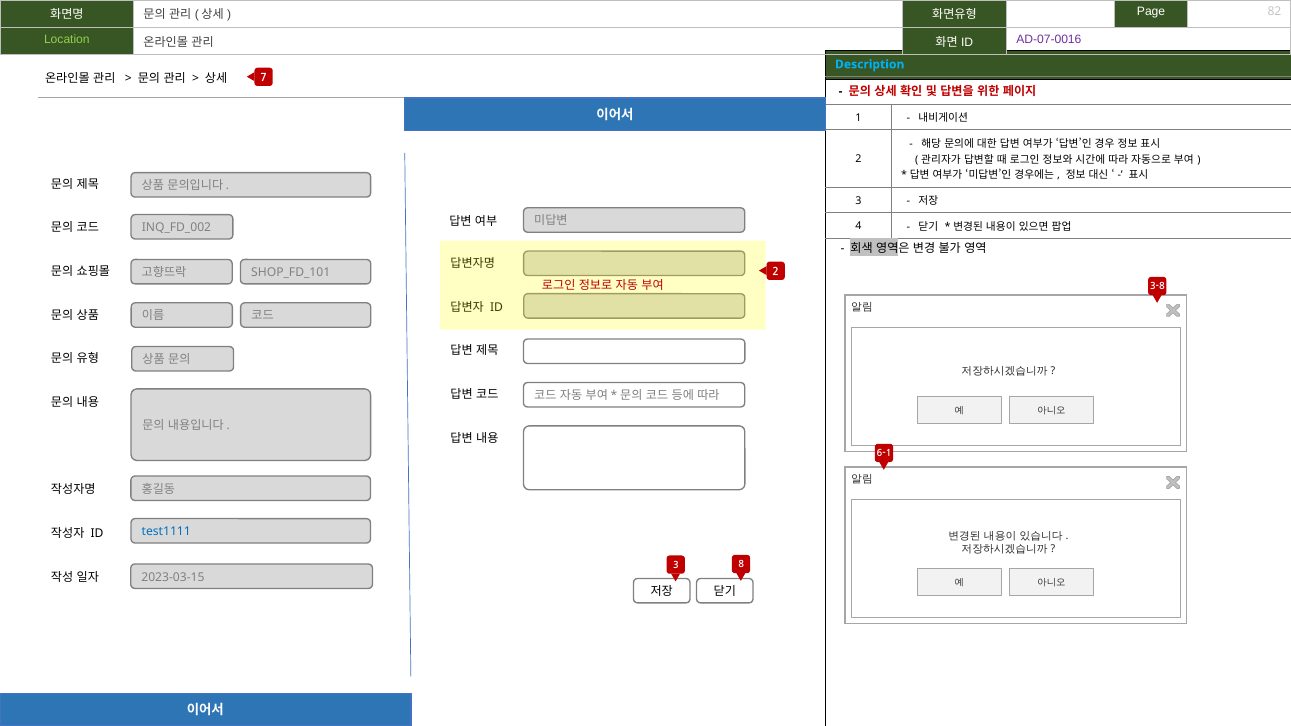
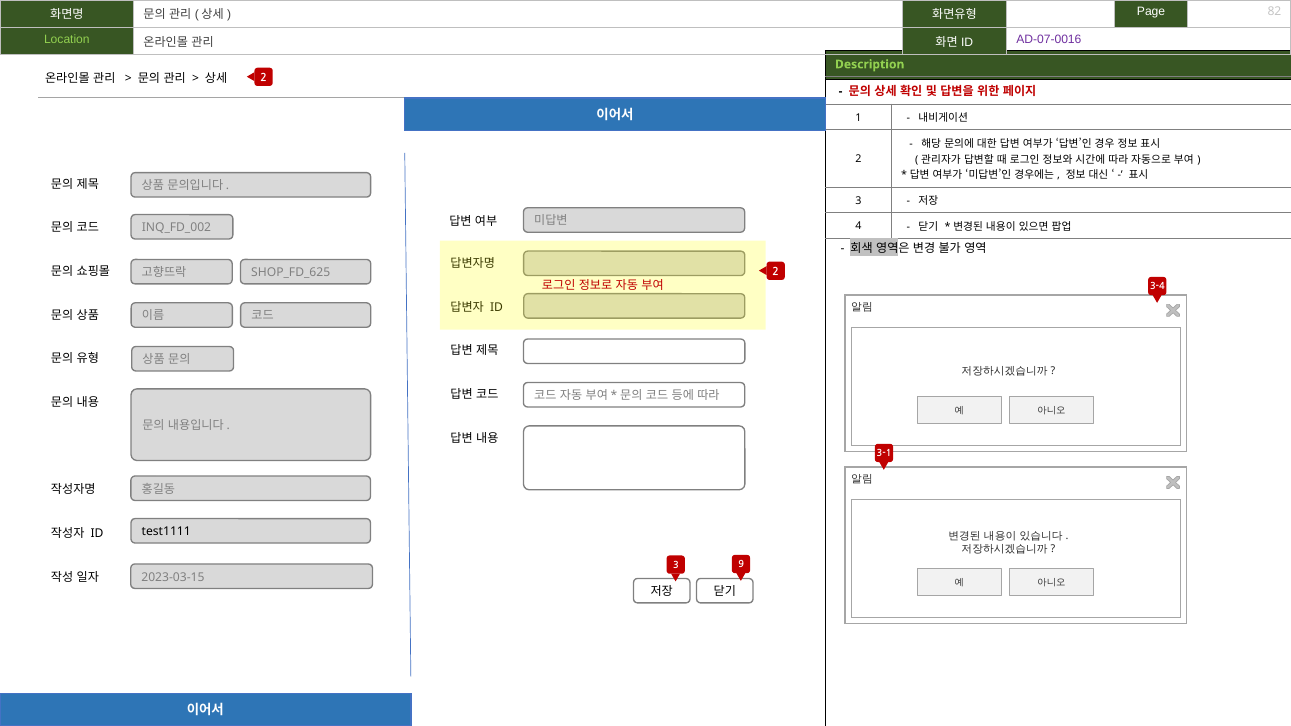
Description colour: light blue -> light green (870, 64)
7: 7 -> 2 (264, 78)
SHOP_FD_101: SHOP_FD_101 -> SHOP_FD_625 (291, 273)
3-8: 3-8 -> 3-4 (1157, 287)
6-1: 6-1 -> 3-1 (884, 454)
test1111 colour: blue -> black (166, 532)
8: 8 -> 9 (741, 565)
